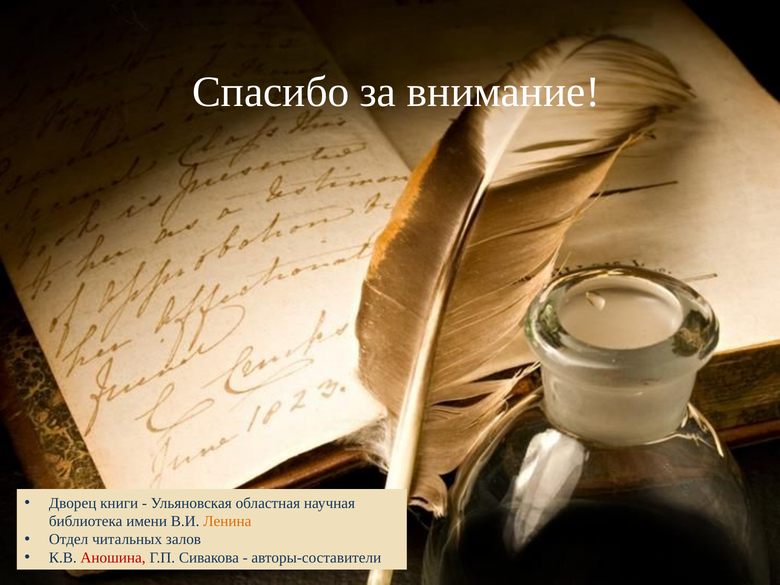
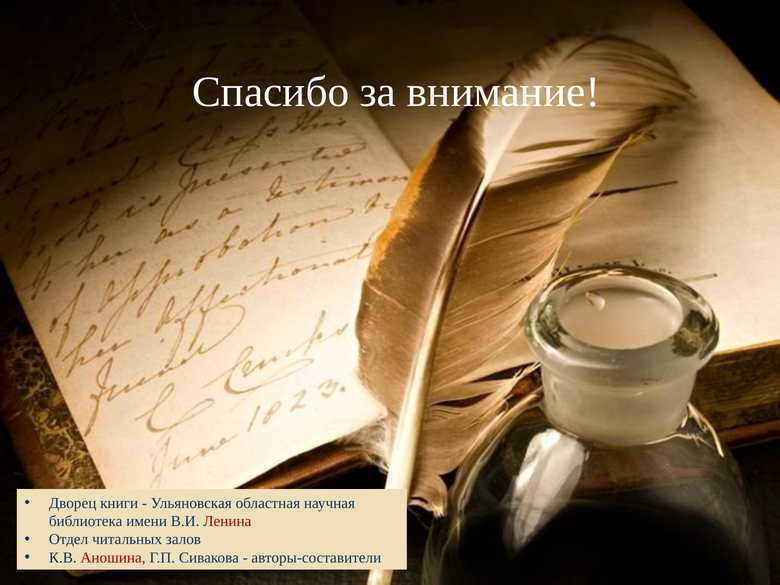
Ленина colour: orange -> red (227, 521)
